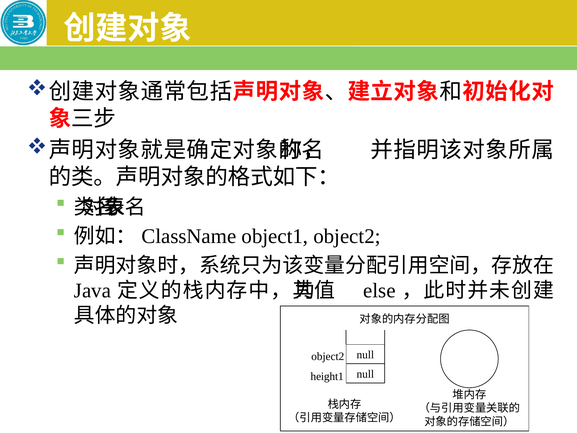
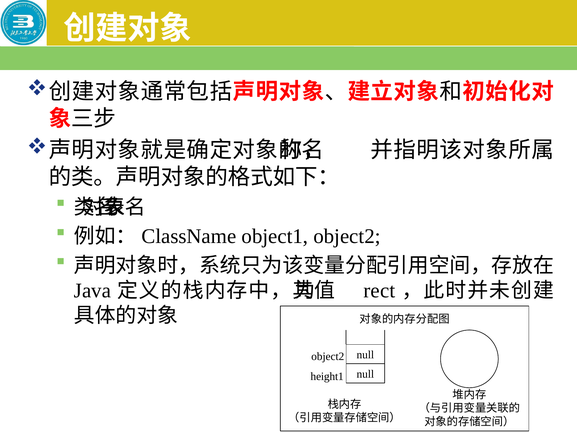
else: else -> rect (379, 290)
